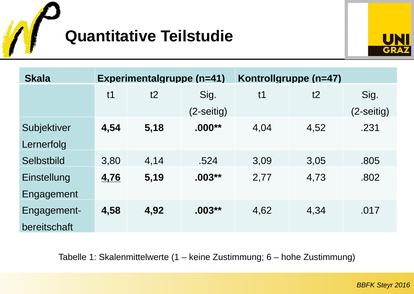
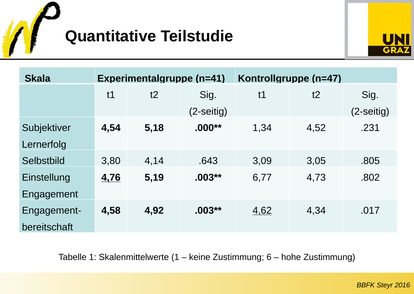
4,04: 4,04 -> 1,34 (262, 128)
.524: .524 -> .643 (208, 161)
2,77: 2,77 -> 6,77 (262, 177)
4,62 underline: none -> present (262, 210)
